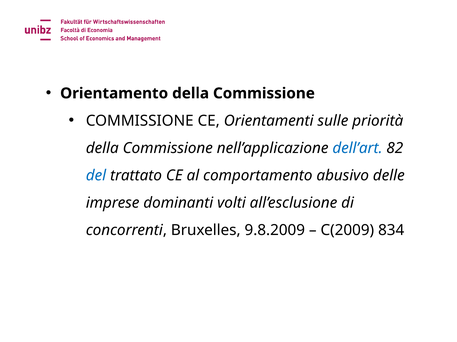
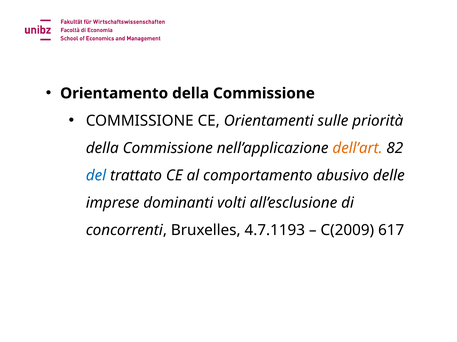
dell’art colour: blue -> orange (357, 148)
9.8.2009: 9.8.2009 -> 4.7.1193 (275, 231)
834: 834 -> 617 (391, 231)
